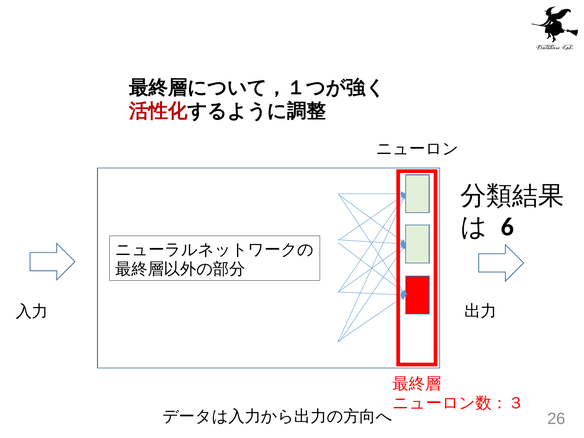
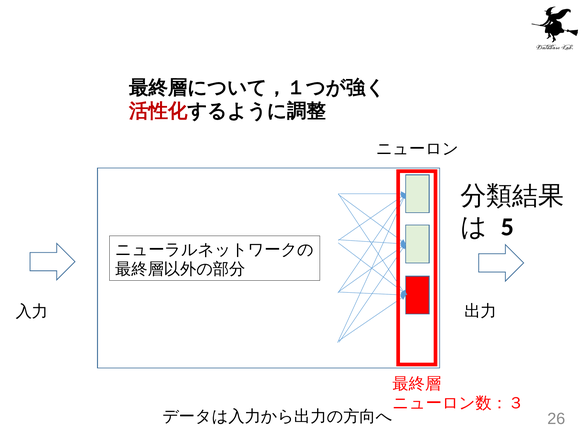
6: 6 -> 5 (507, 227)
